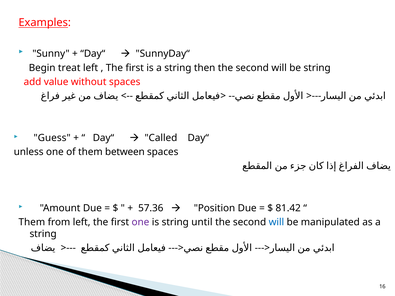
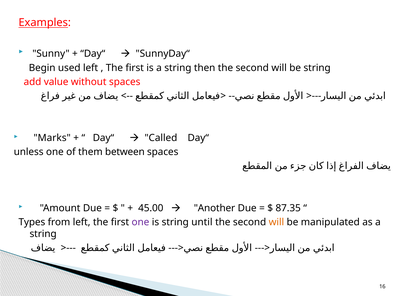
treat: treat -> used (69, 68)
Guess: Guess -> Marks (52, 138)
57.36: 57.36 -> 45.00 (151, 208)
Position: Position -> Another (215, 208)
81.42: 81.42 -> 87.35 (288, 208)
Them: Them -> Types (32, 222)
will colour: blue -> orange (276, 222)
